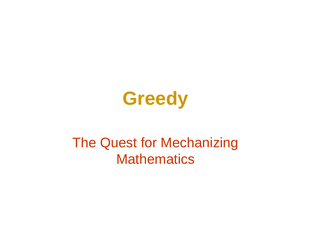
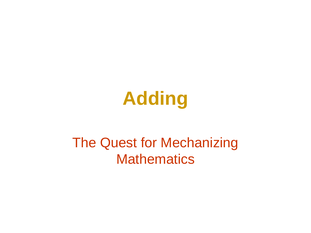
Greedy: Greedy -> Adding (155, 99)
